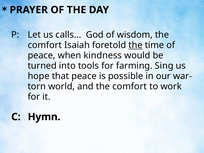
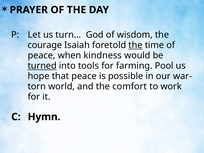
calls…: calls… -> turn… (68, 35)
comfort: comfort -> courage (45, 45)
turned underline: none -> present (42, 66)
Sing: Sing -> Pool (164, 66)
